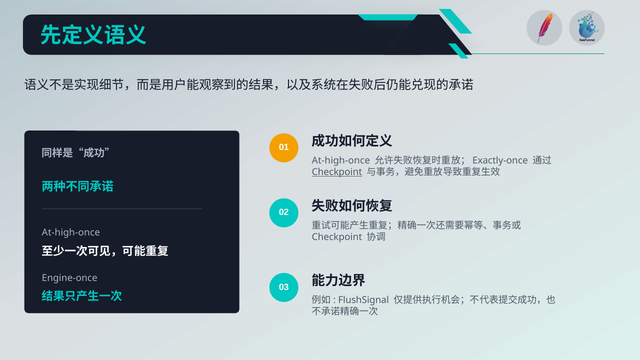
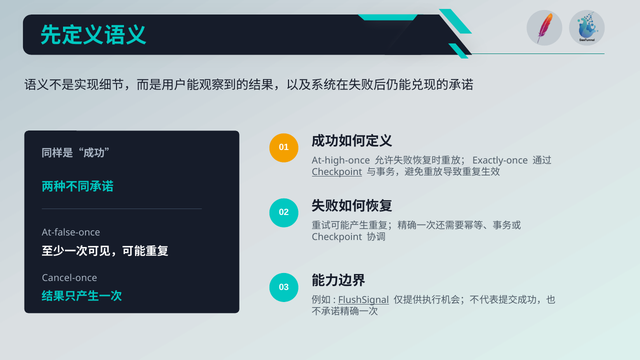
At-high-once: At-high-once -> At-false-once (71, 232)
Engine-once: Engine-once -> Cancel-once (70, 278)
FlushSignal underline: none -> present (364, 300)
